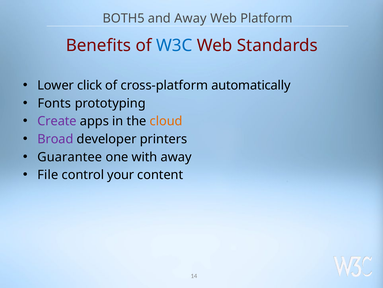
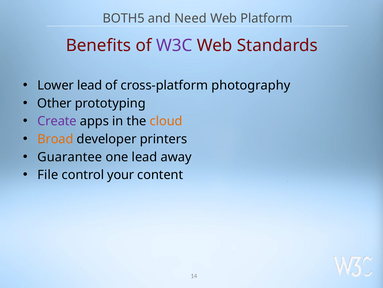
and Away: Away -> Need (191, 18)
W3C colour: blue -> purple (174, 45)
Lower click: click -> lead (90, 85)
automatically: automatically -> photography (251, 85)
Fonts: Fonts -> Other (54, 103)
Broad colour: purple -> orange (55, 139)
one with: with -> lead (144, 157)
